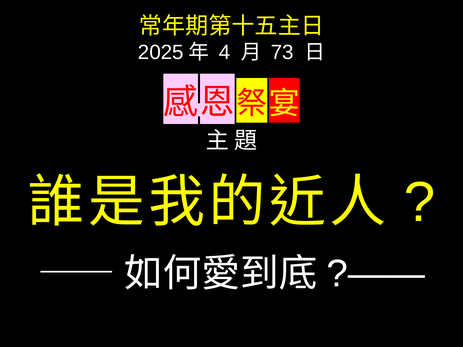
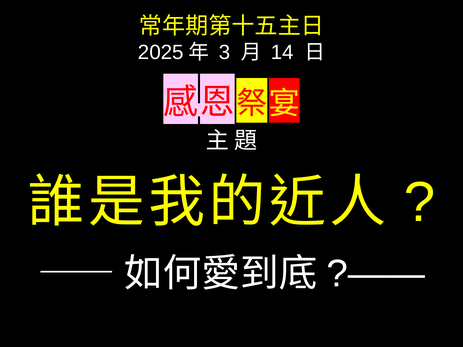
4: 4 -> 3 (224, 52)
73: 73 -> 14 (282, 52)
